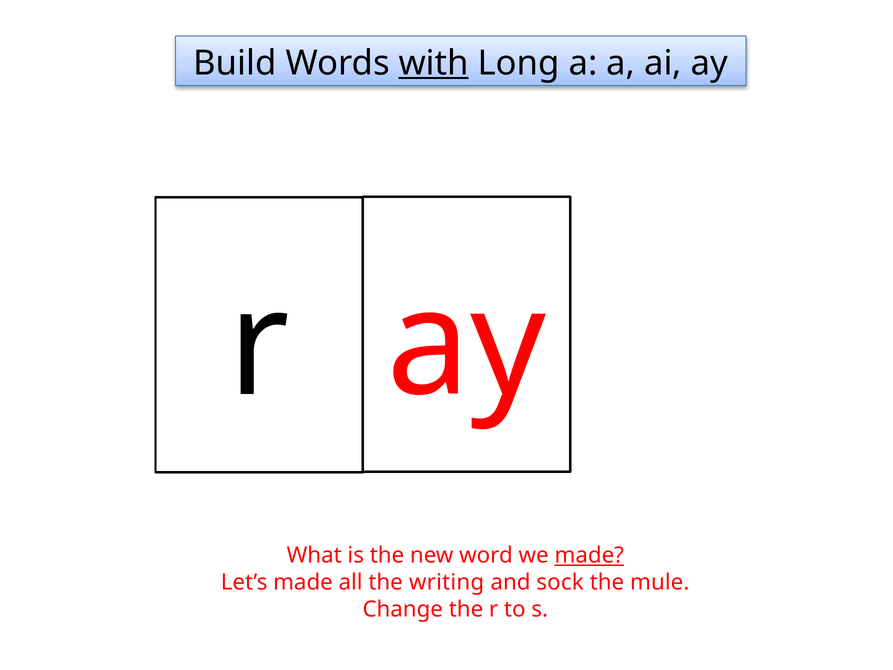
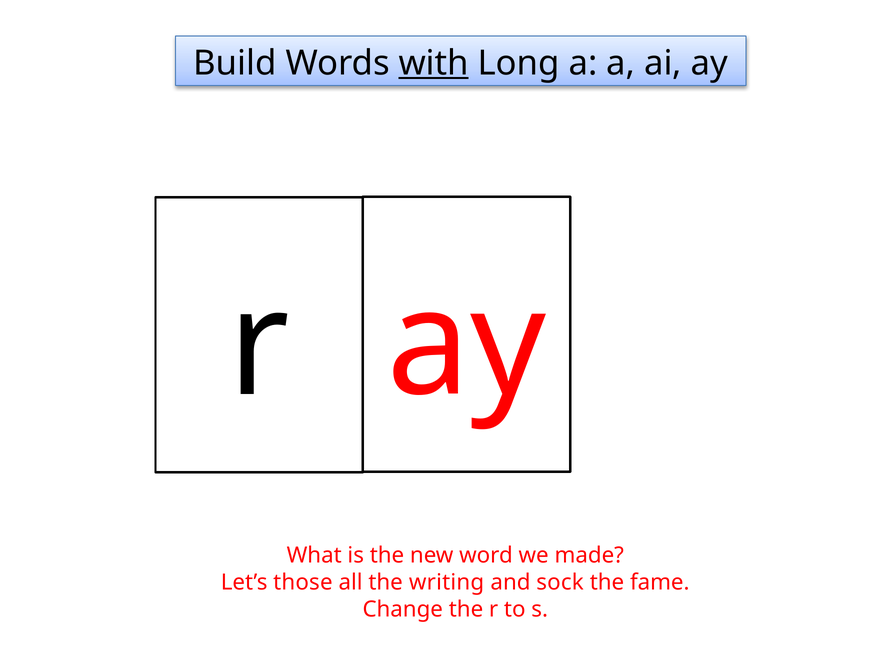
made underline: present -> none (589, 555)
Let’s made: made -> those (303, 582)
mule: mule -> fame (660, 582)
